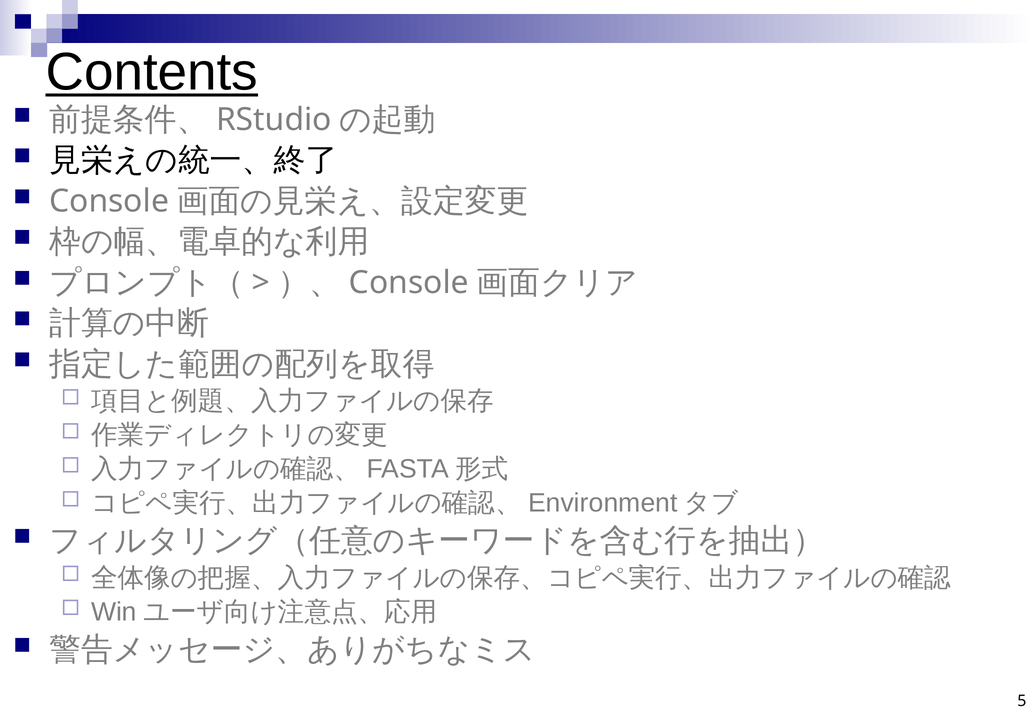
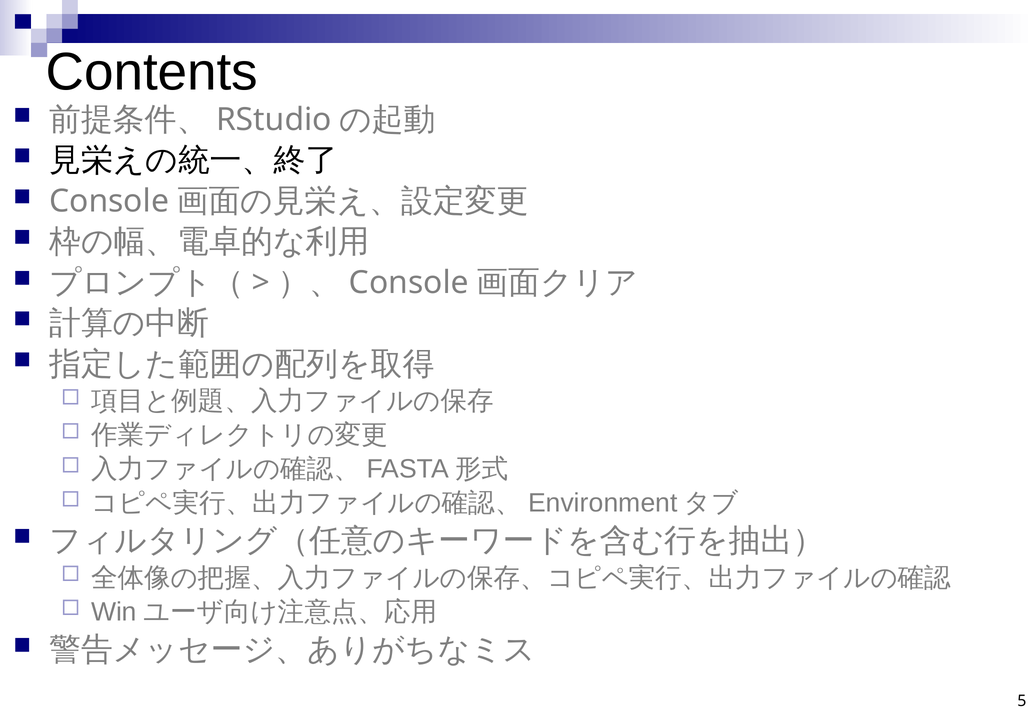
Contents underline: present -> none (152, 72)
